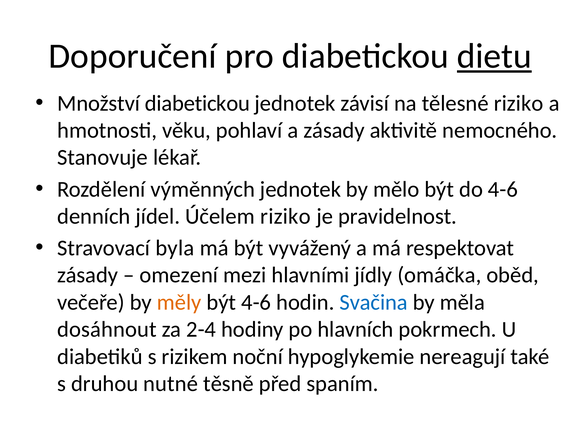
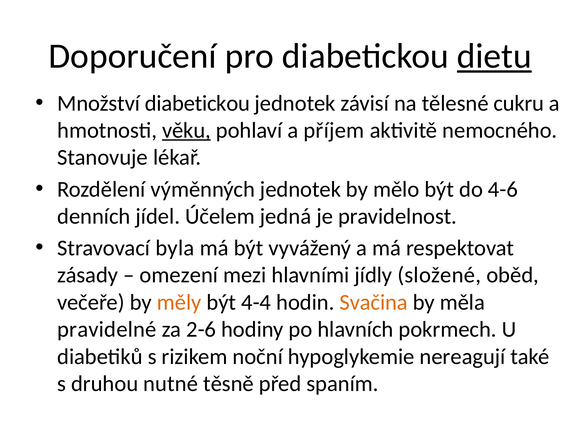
tělesné riziko: riziko -> cukru (519, 103)
věku underline: none -> present (186, 130)
a zásady: zásady -> příjem (334, 130)
Účelem riziko: riziko -> jedná (286, 216)
omáčka: omáčka -> složené (439, 275)
být 4-6: 4-6 -> 4-4 (256, 302)
Svačina colour: blue -> orange (374, 302)
dosáhnout: dosáhnout -> pravidelné (107, 329)
2-4: 2-4 -> 2-6 (201, 329)
